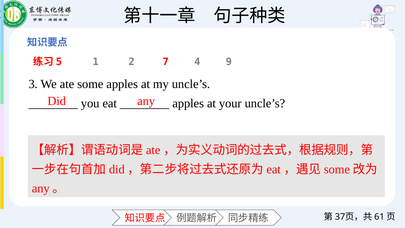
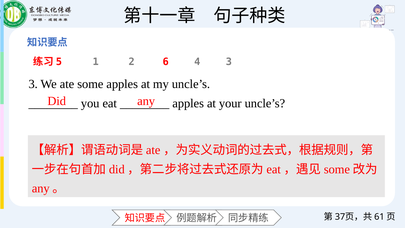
7: 7 -> 6 (166, 62)
4 9: 9 -> 3 (229, 62)
